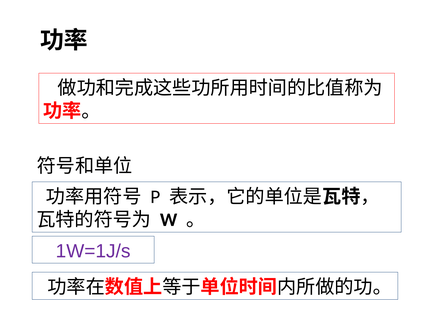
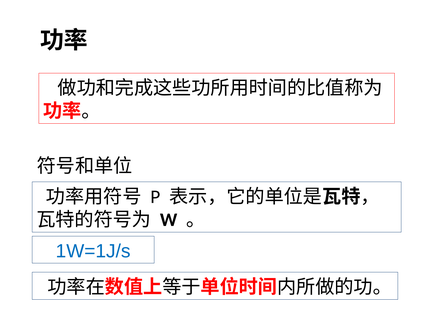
1W=1J/s colour: purple -> blue (93, 251)
